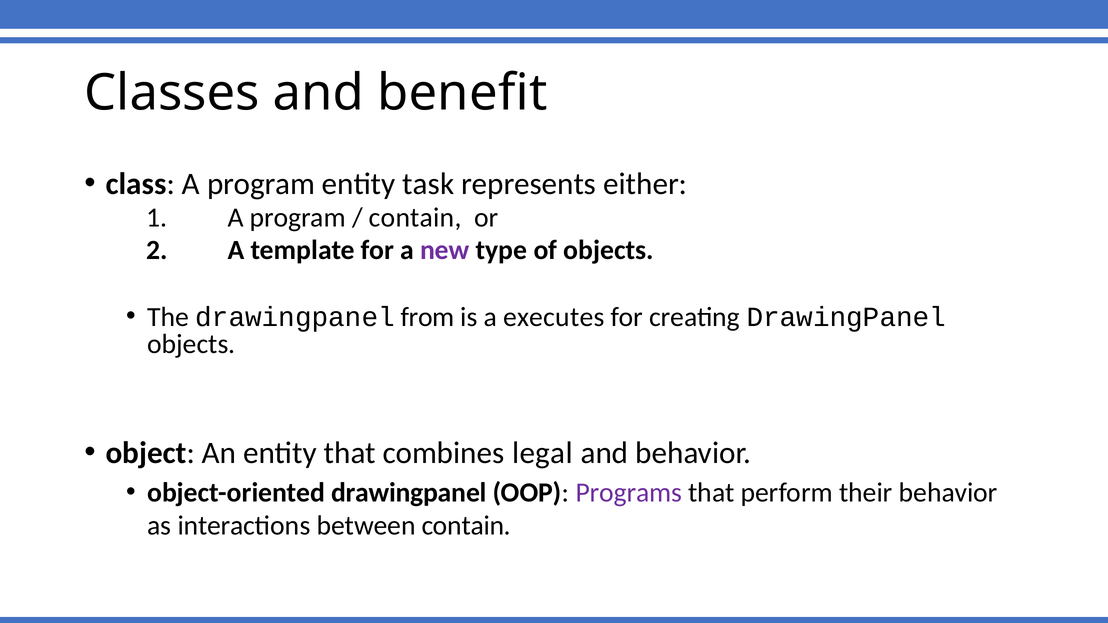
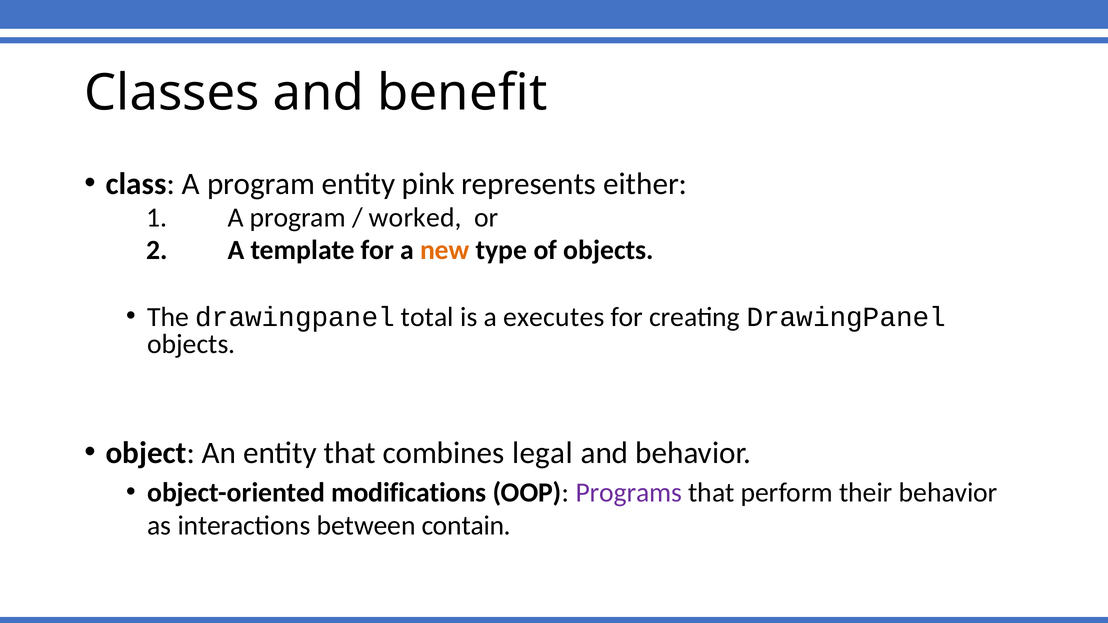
task: task -> pink (429, 184)
contain: contain -> worked (415, 218)
new colour: purple -> orange (445, 250)
from: from -> total (427, 317)
object-oriented drawingpanel: drawingpanel -> modifications (409, 493)
